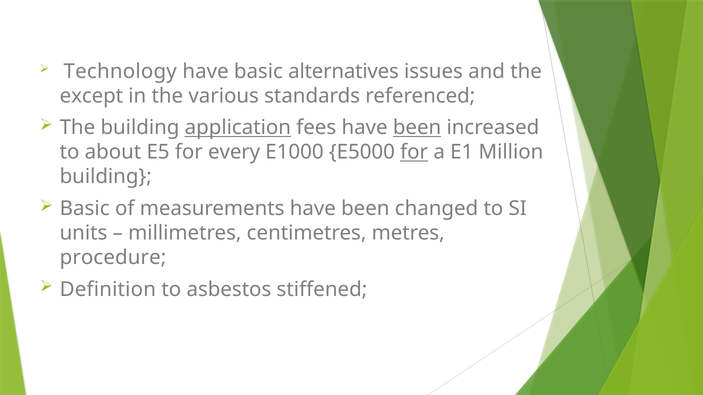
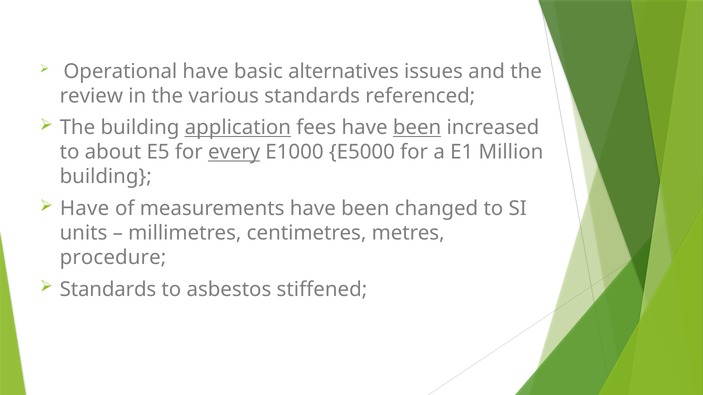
Technology: Technology -> Operational (120, 71)
except: except -> review (91, 96)
every underline: none -> present (234, 152)
for underline: present -> none (414, 152)
Basic: Basic -> Have (85, 209)
Definition: Definition -> Standards (108, 290)
